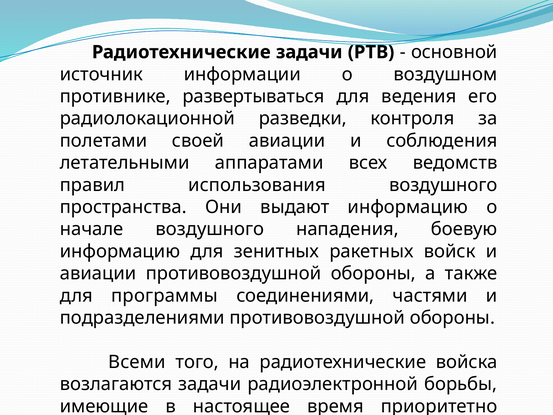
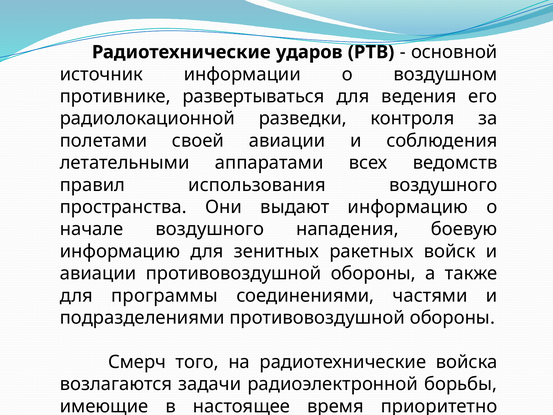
Радиотехнические задачи: задачи -> ударов (309, 52)
Всеми: Всеми -> Смерч (137, 362)
